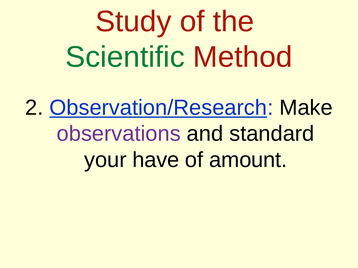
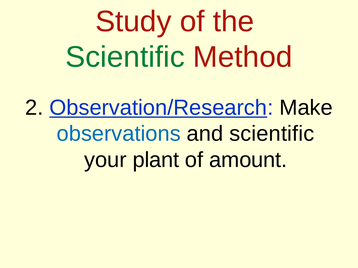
observations colour: purple -> blue (119, 134)
and standard: standard -> scientific (272, 134)
have: have -> plant (156, 160)
